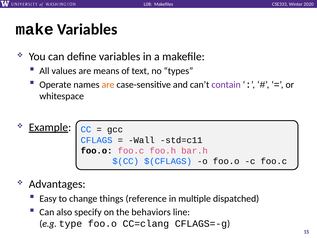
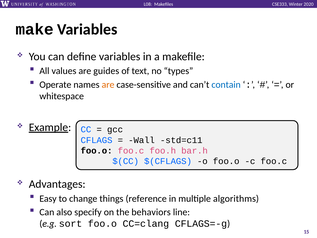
means: means -> guides (106, 71)
contain colour: purple -> blue (226, 85)
dispatched: dispatched -> algorithms (236, 198)
type: type -> sort (71, 224)
